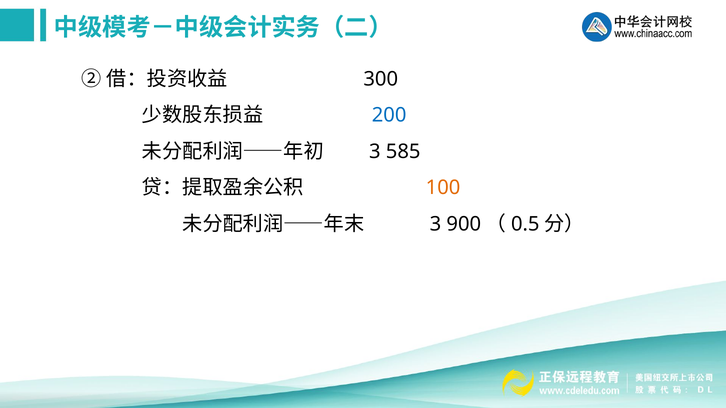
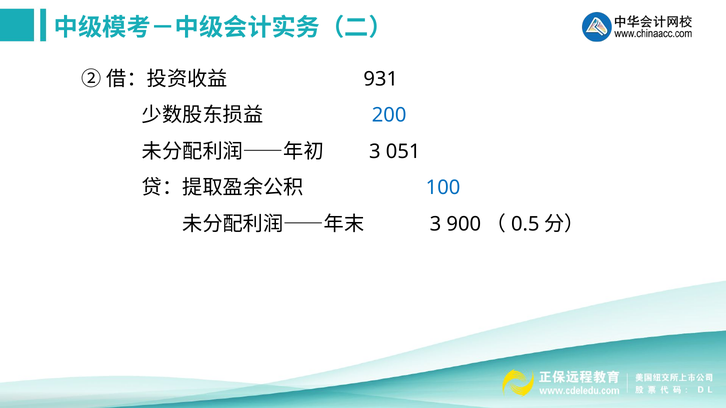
300: 300 -> 931 (381, 79)
585: 585 -> 051 (403, 152)
100 colour: orange -> blue (443, 188)
